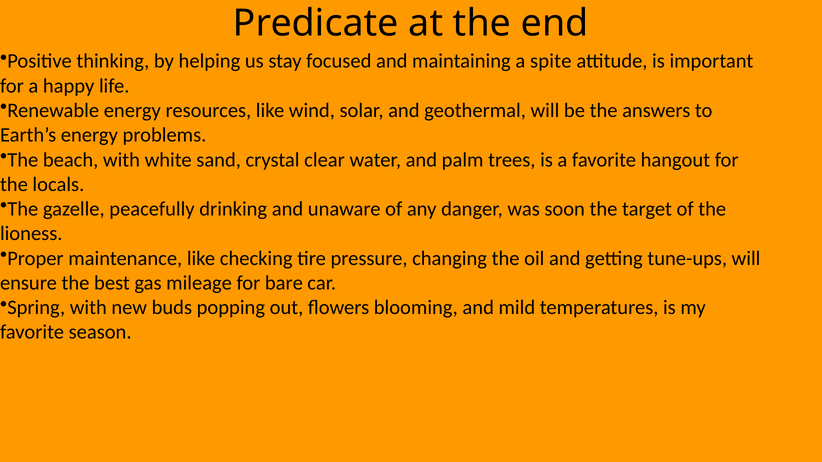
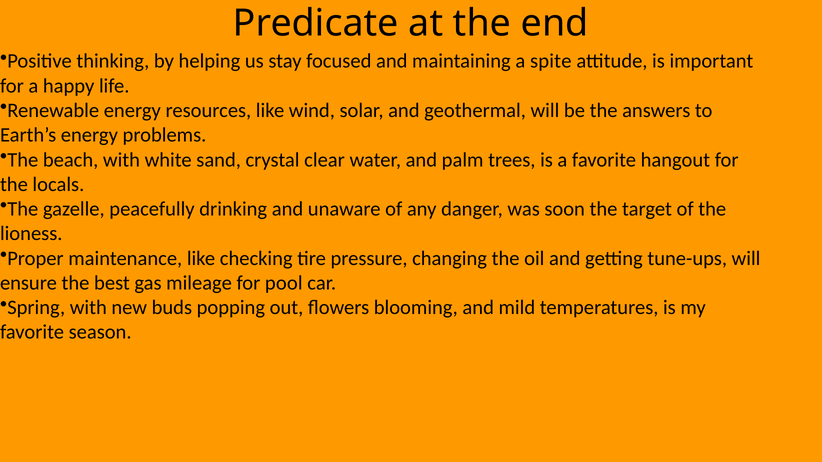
bare: bare -> pool (284, 283)
